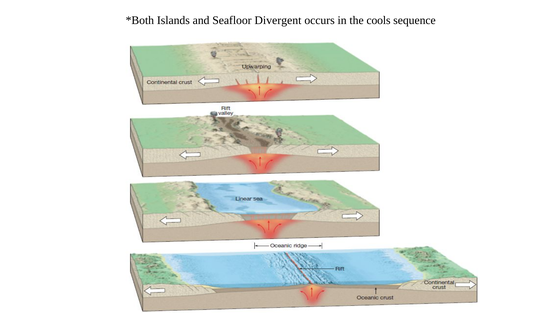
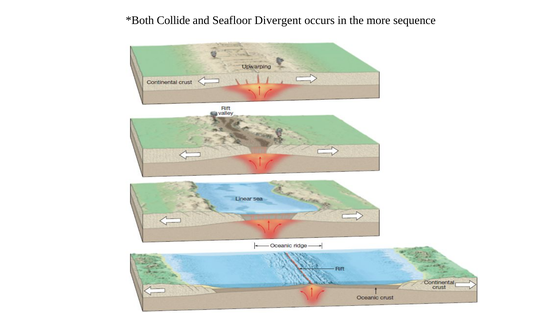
Islands: Islands -> Collide (173, 20)
cools: cools -> more (378, 20)
